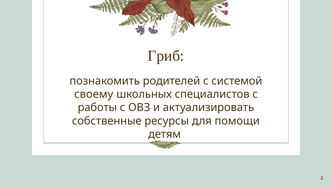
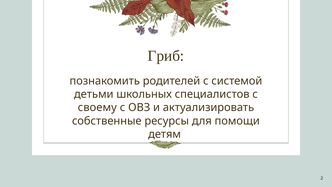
своему: своему -> детьми (94, 94)
работы: работы -> своему (97, 107)
